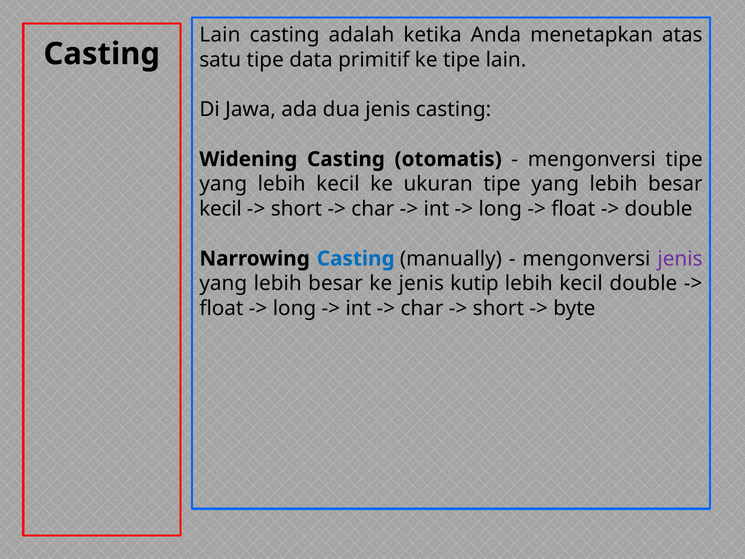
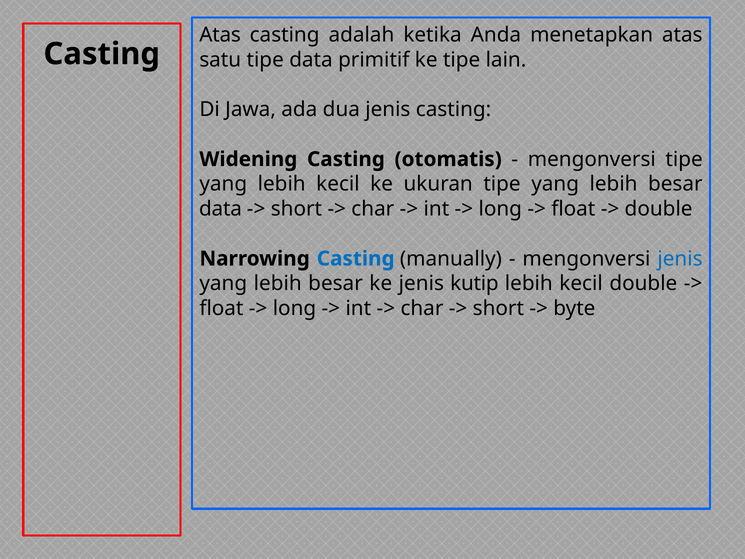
Lain: Lain -> Atas (220, 35)
kecil: kecil -> data (220, 209)
jenis colour: purple -> blue (680, 259)
